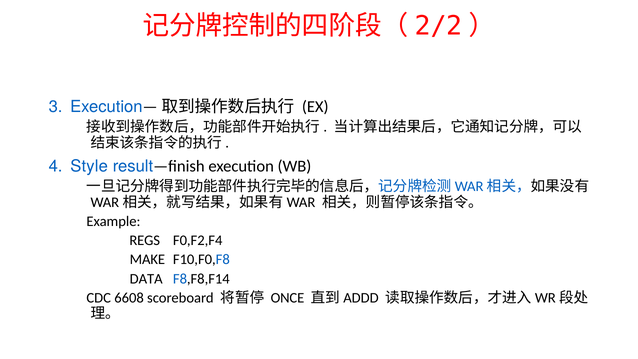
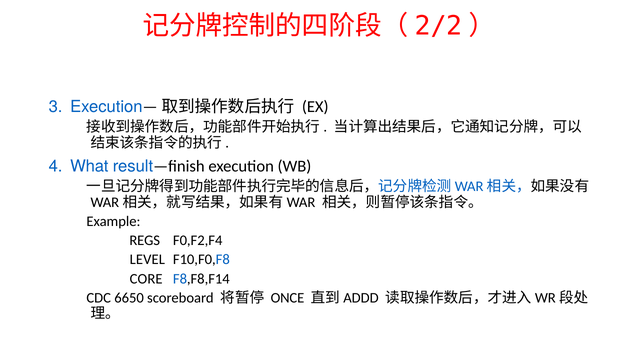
Style: Style -> What (89, 166)
MAKE: MAKE -> LEVEL (147, 260)
DATA: DATA -> CORE (146, 279)
6608: 6608 -> 6650 (129, 298)
